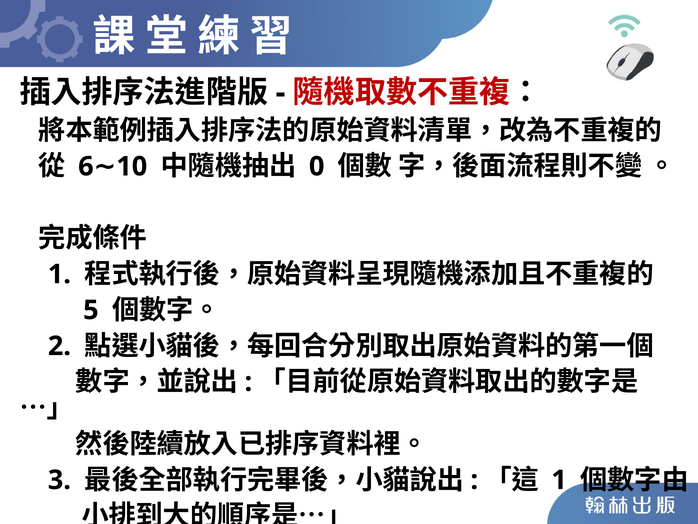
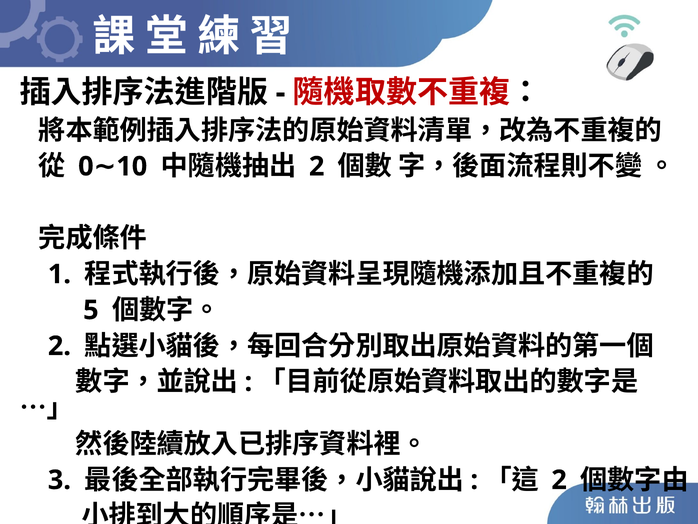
0: 0 -> 2 (317, 166)
6: 6 -> 0 (86, 166)
1: 1 -> 2 (559, 480)
